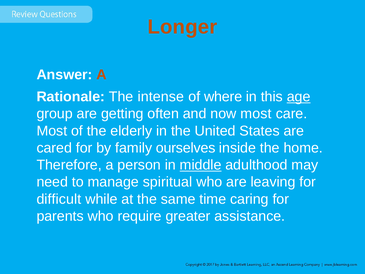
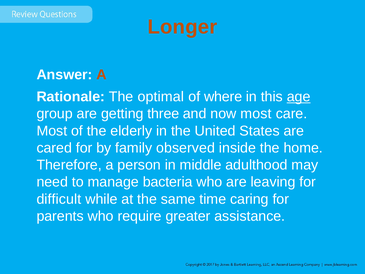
intense: intense -> optimal (161, 97)
often: often -> three (163, 114)
ourselves: ourselves -> observed (186, 148)
middle underline: present -> none (201, 165)
spiritual: spiritual -> bacteria (168, 182)
